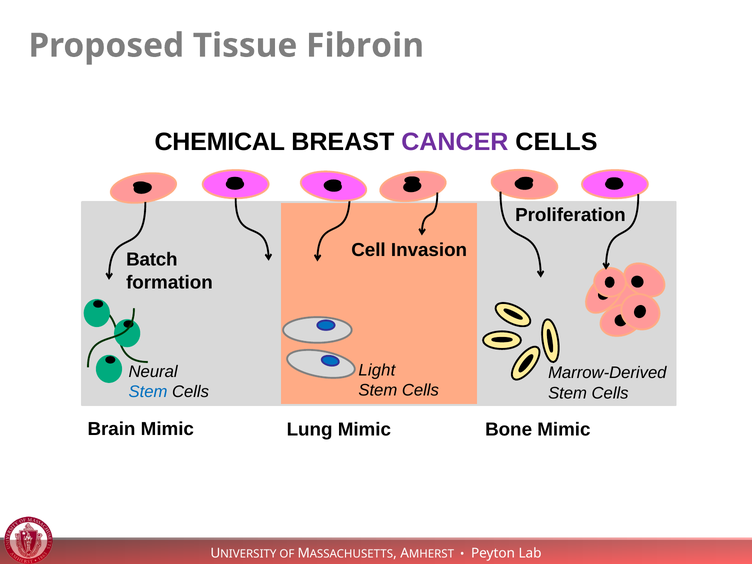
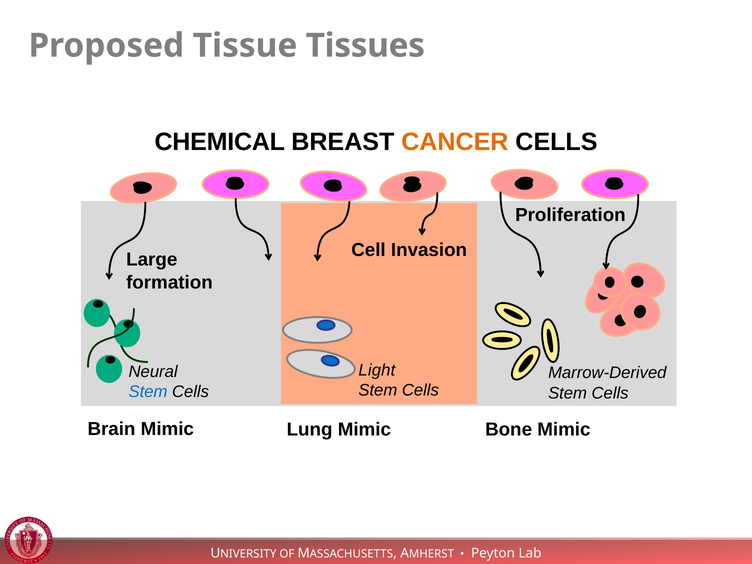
Fibroin: Fibroin -> Tissues (365, 46)
CANCER colour: purple -> orange (455, 142)
Batch: Batch -> Large (152, 260)
